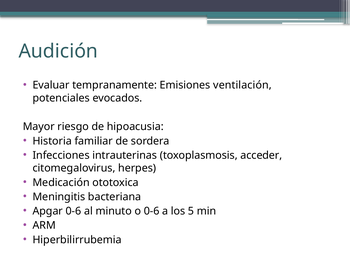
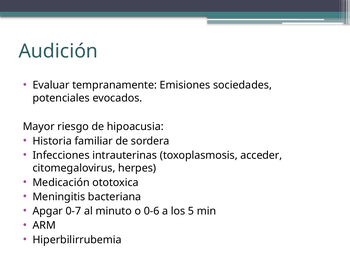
ventilación: ventilación -> sociedades (242, 85)
Apgar 0-6: 0-6 -> 0-7 (73, 211)
